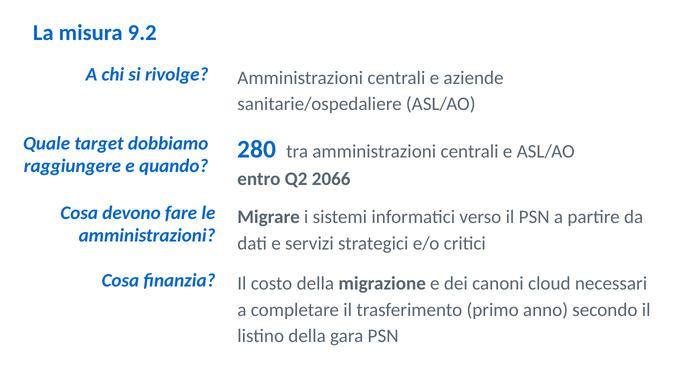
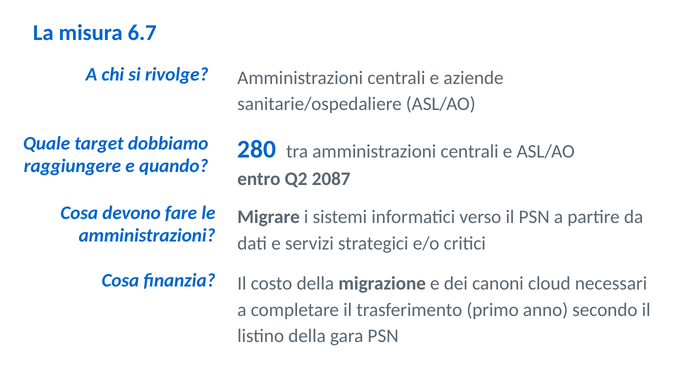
9.2: 9.2 -> 6.7 (142, 33)
2066: 2066 -> 2087 (331, 179)
